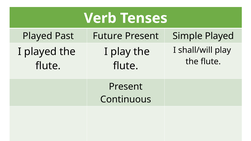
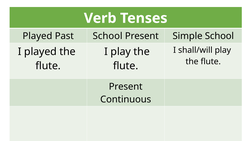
Past Future: Future -> School (108, 36)
Simple Played: Played -> School (219, 36)
